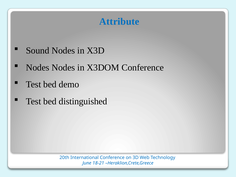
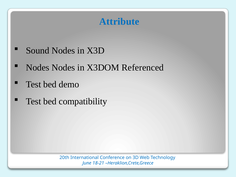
X3DOM Conference: Conference -> Referenced (143, 68)
distinguished: distinguished -> compatibility (83, 101)
